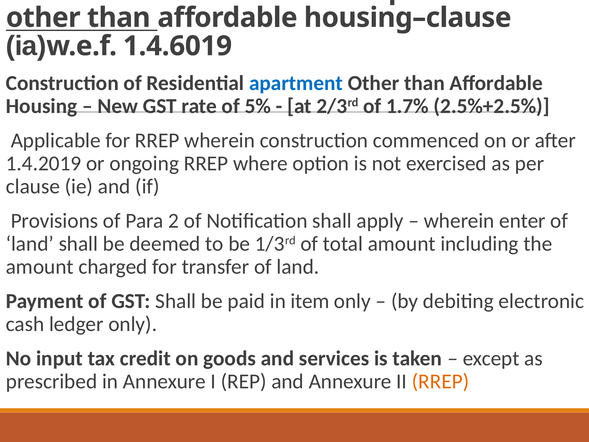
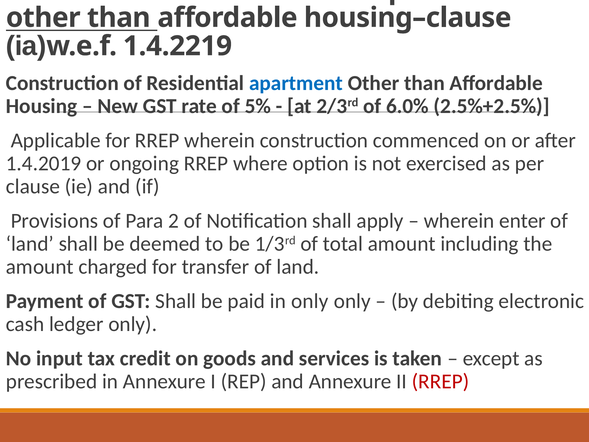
1.4.6019: 1.4.6019 -> 1.4.2219 (178, 46)
1.7%: 1.7% -> 6.0% (407, 106)
in item: item -> only (310, 301)
RREP colour: orange -> red (441, 381)
